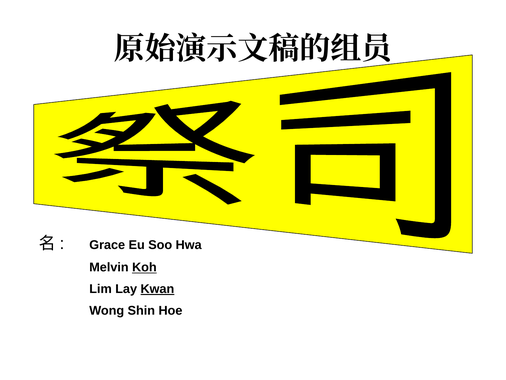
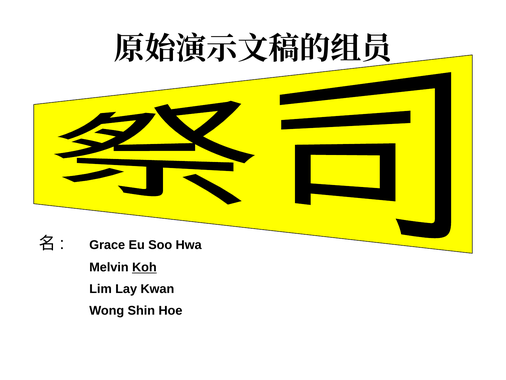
Kwan underline: present -> none (157, 289)
